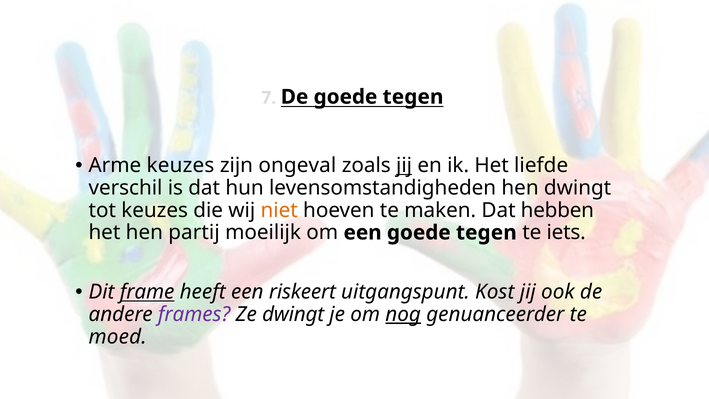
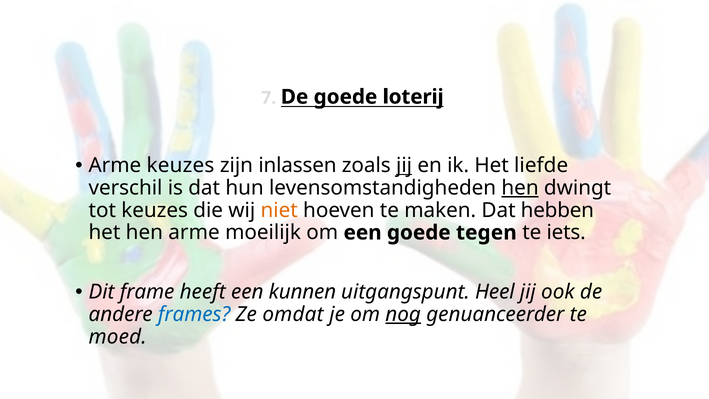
De goede tegen: tegen -> loterij (413, 97)
ongeval: ongeval -> inlassen (297, 166)
hen underline: none -> present (520, 188)
hen partij: partij -> arme (194, 233)
frame underline: present -> none (147, 292)
riskeert: riskeert -> kunnen (302, 292)
Kost: Kost -> Heel (495, 292)
frames colour: purple -> blue (194, 314)
Ze dwingt: dwingt -> omdat (293, 314)
